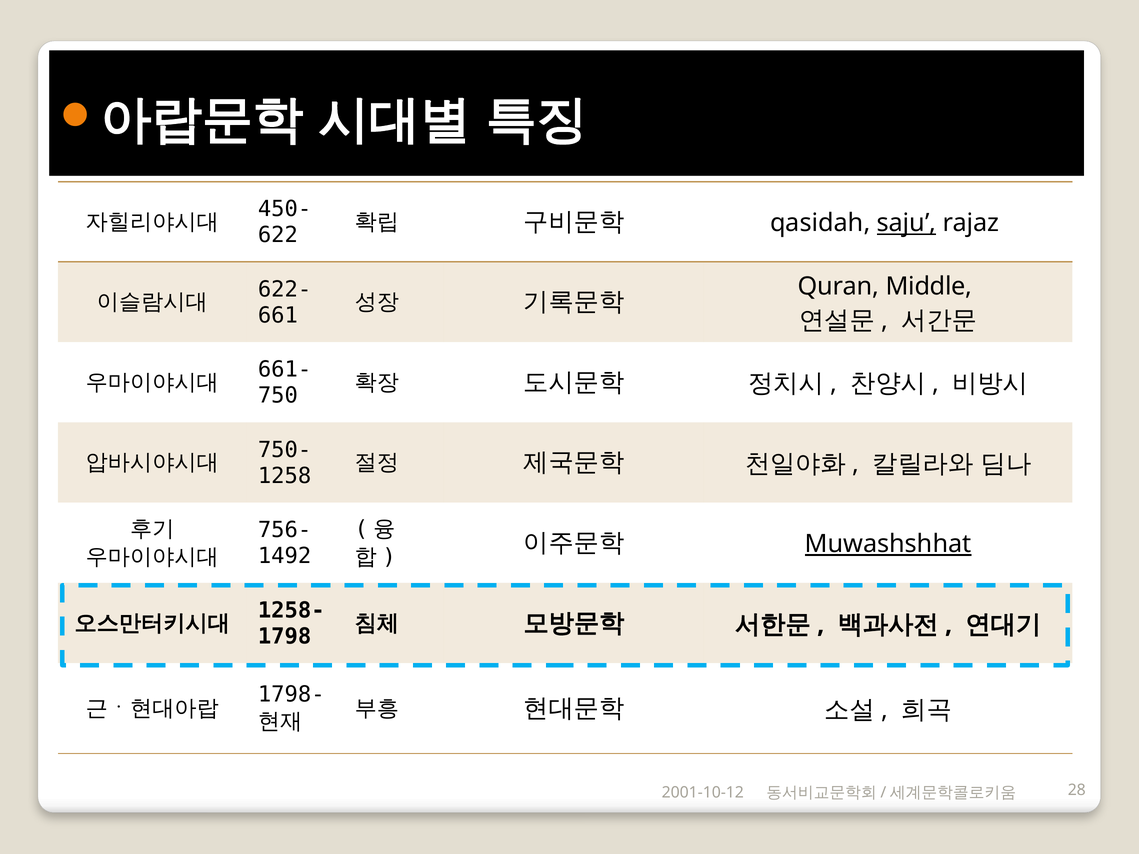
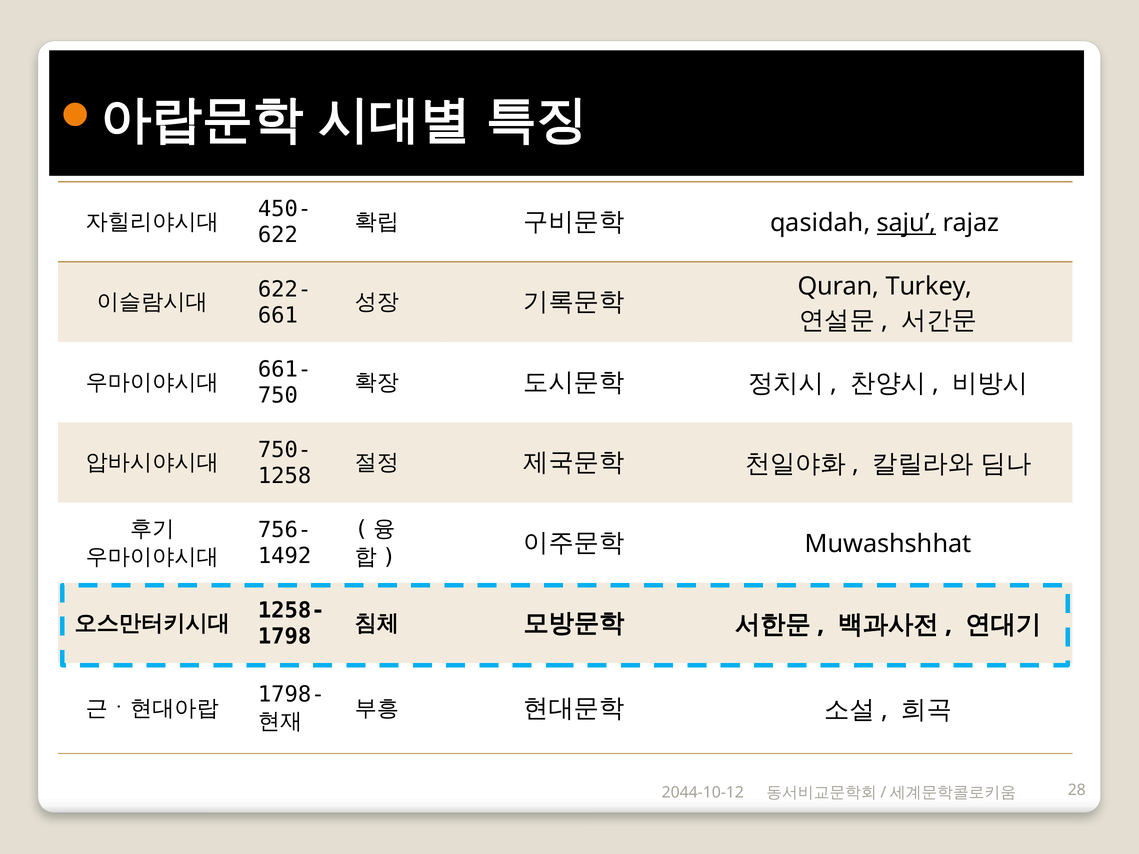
Middle: Middle -> Turkey (929, 286)
Muwashshhat underline: present -> none (888, 544)
2001-10-12: 2001-10-12 -> 2044-10-12 (703, 793)
